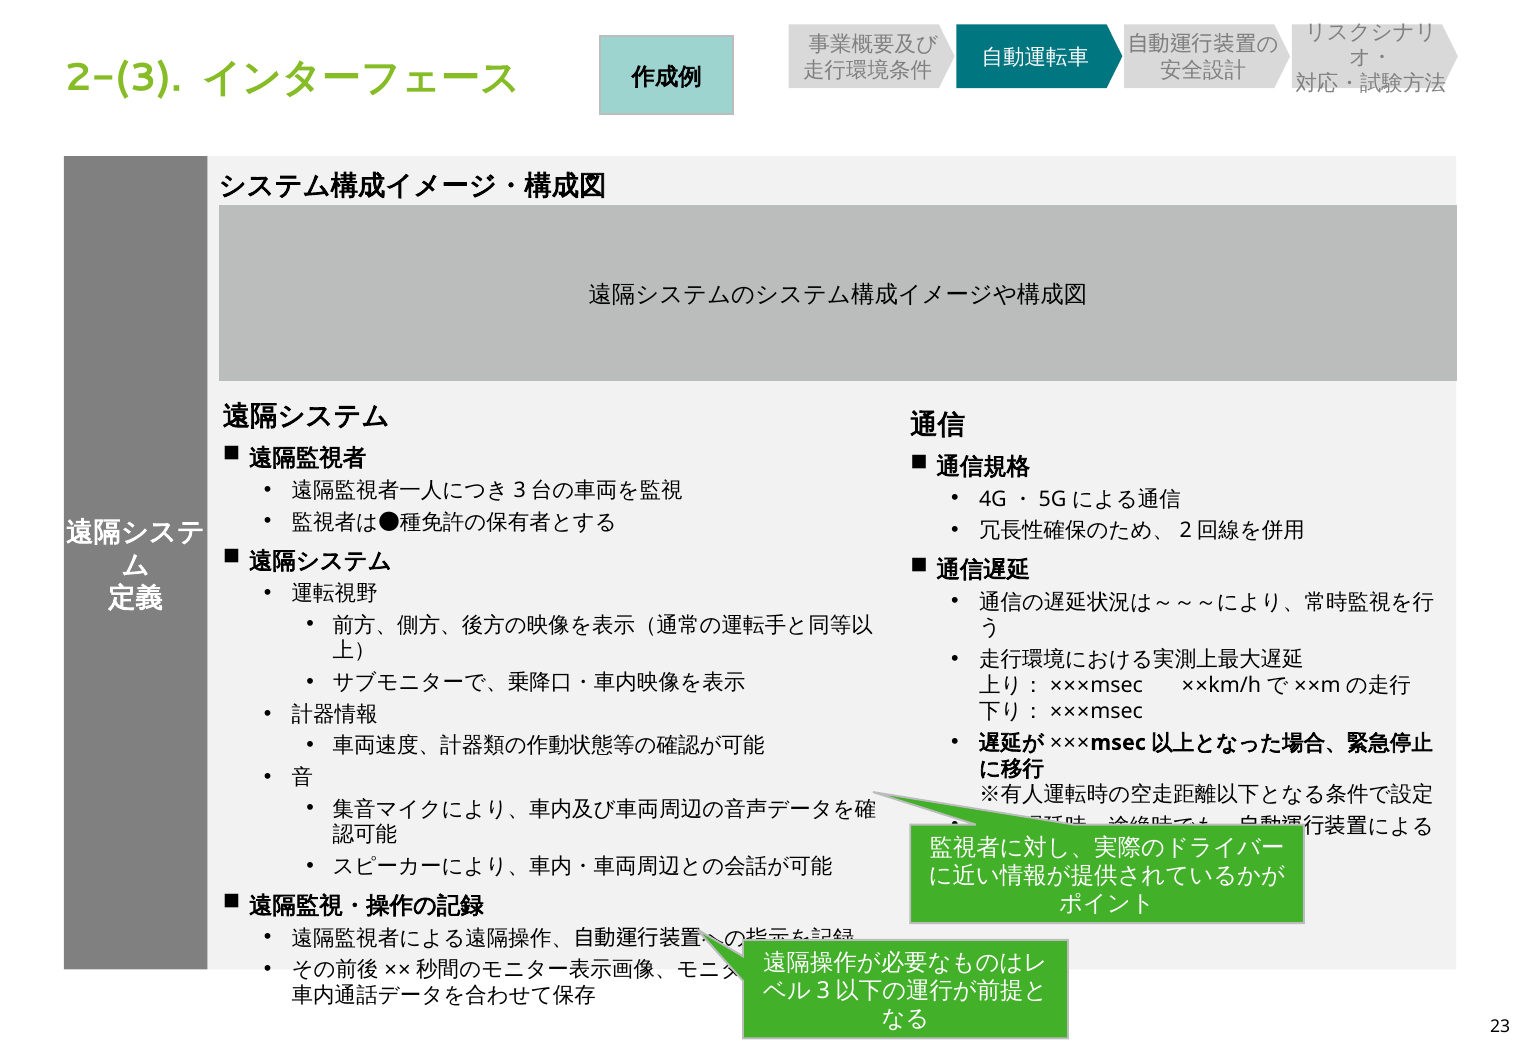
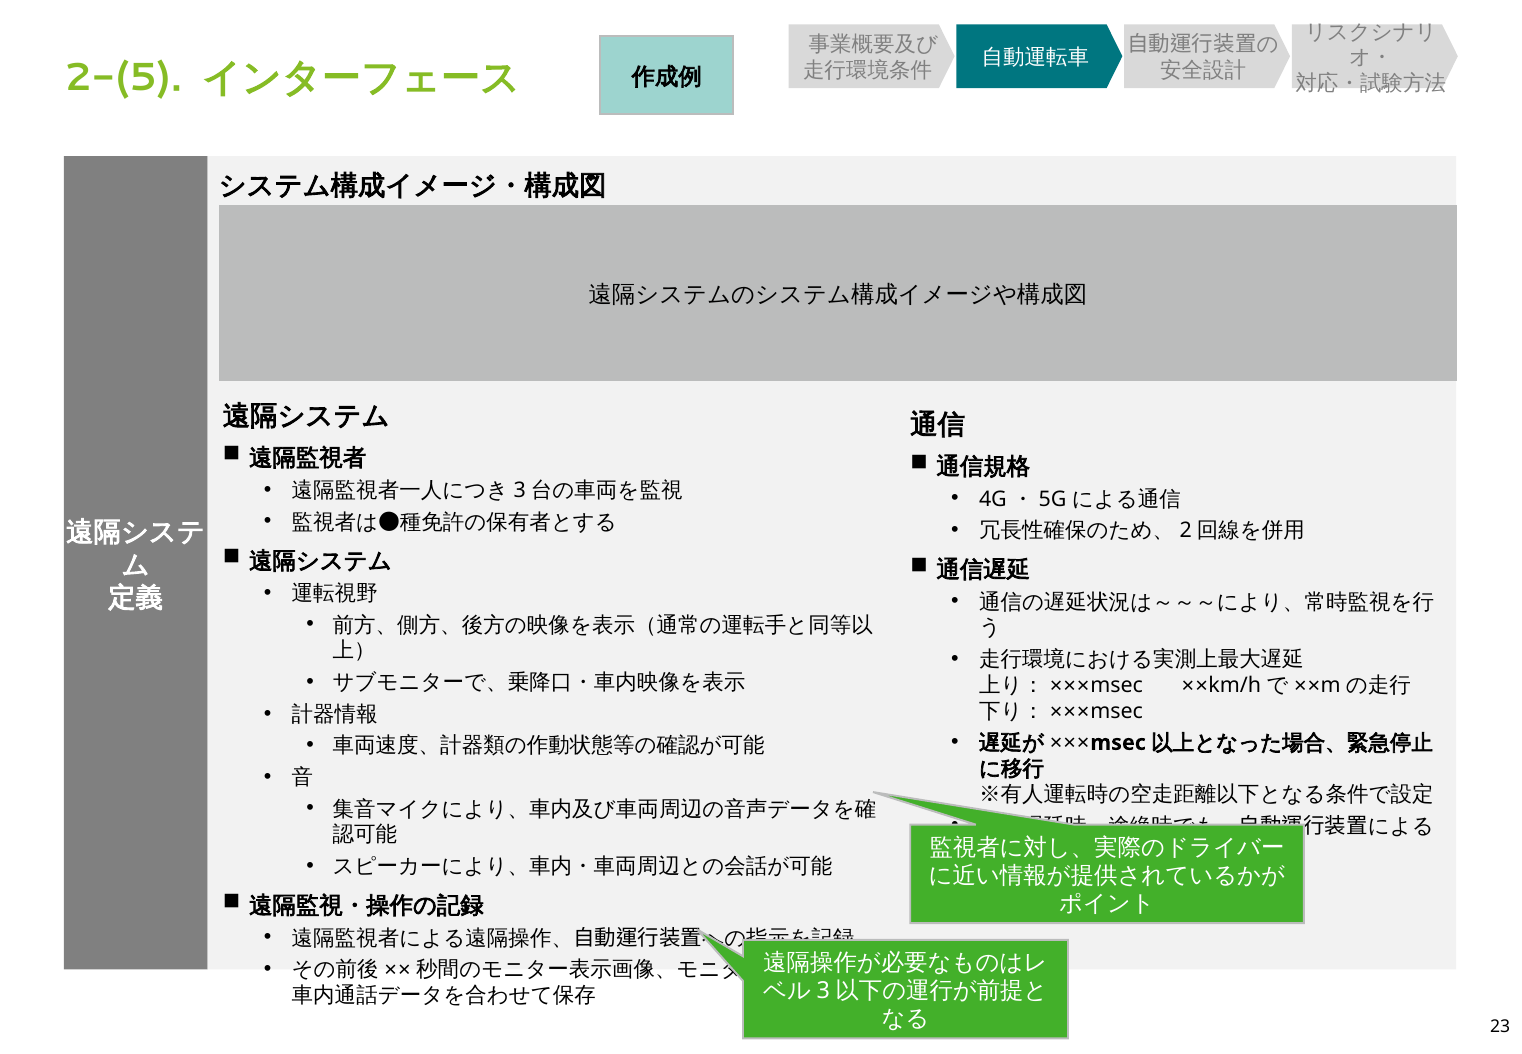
2-(3: 2-(3 -> 2-(5 (123, 78)
